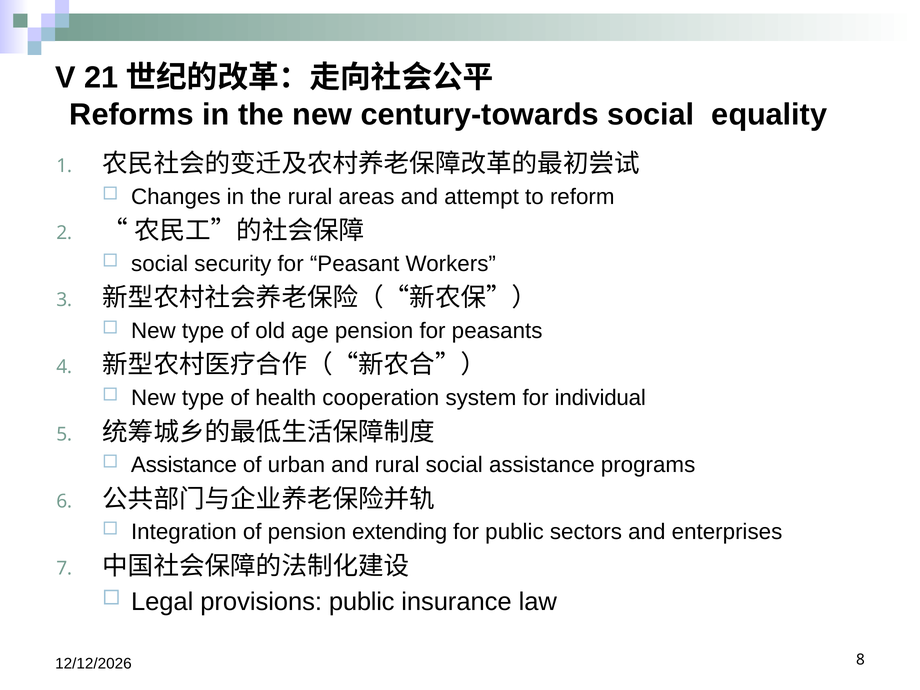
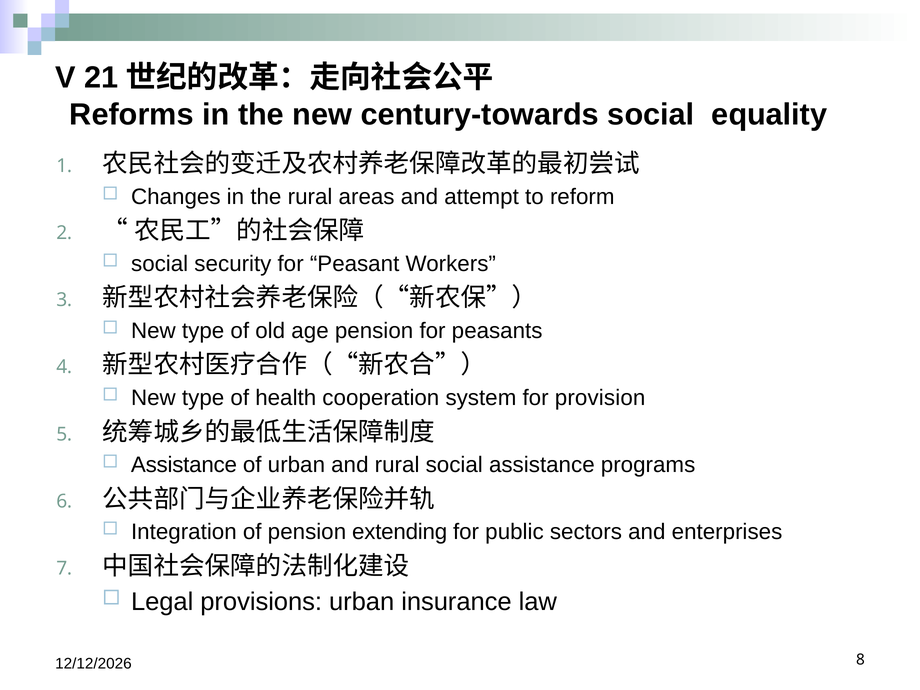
individual: individual -> provision (600, 398)
provisions public: public -> urban (362, 602)
